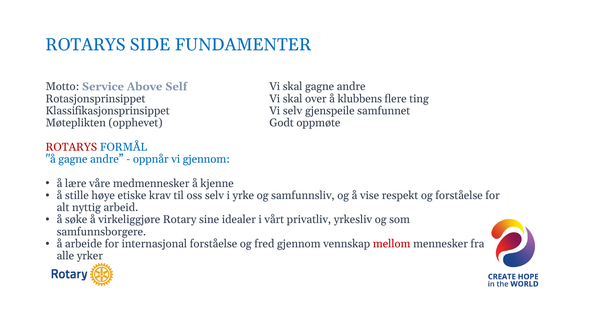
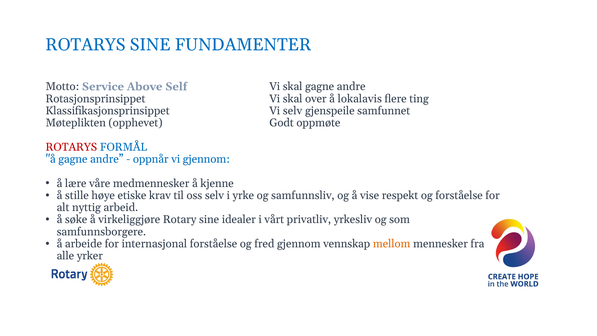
ROTARYS SIDE: SIDE -> SINE (150, 45)
klubbens: klubbens -> lokalavis (360, 99)
mellom colour: red -> orange (392, 244)
